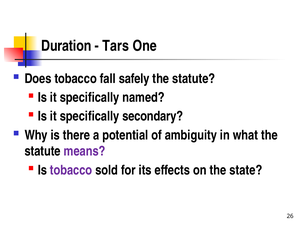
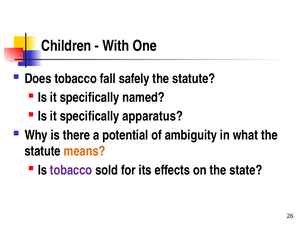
Duration: Duration -> Children (66, 46)
Tars: Tars -> With (116, 46)
secondary: secondary -> apparatus (153, 116)
means colour: purple -> orange (85, 151)
